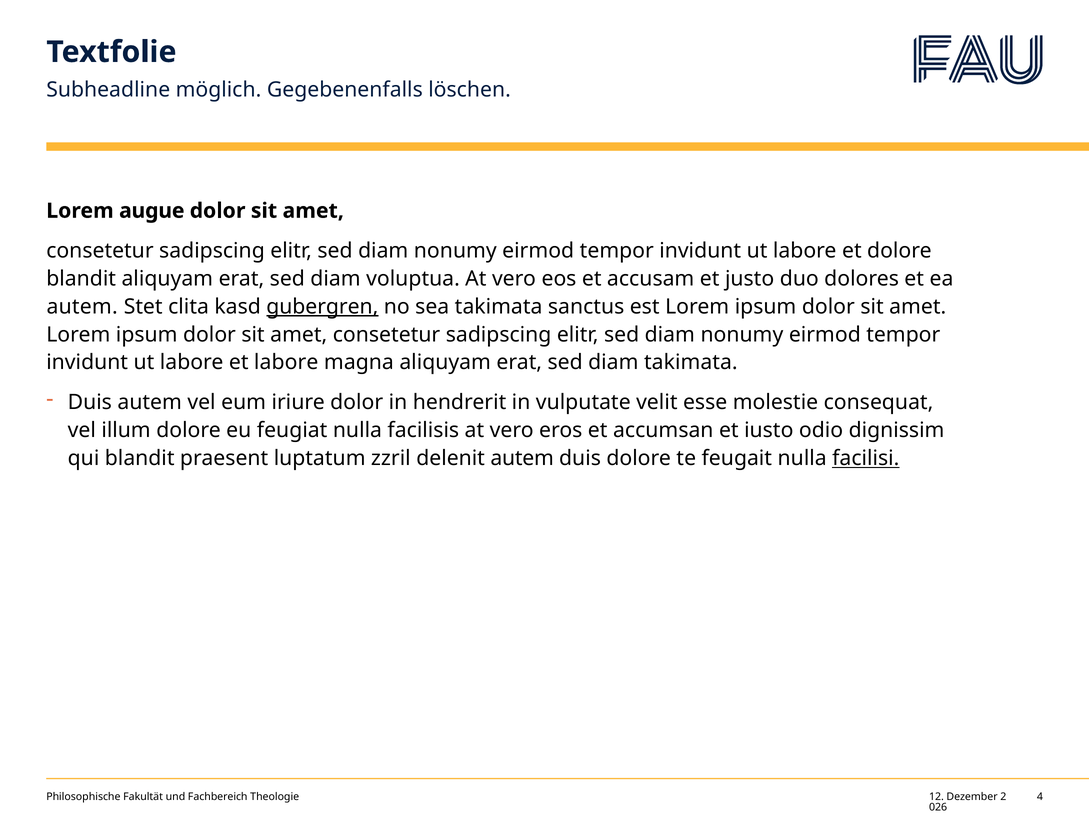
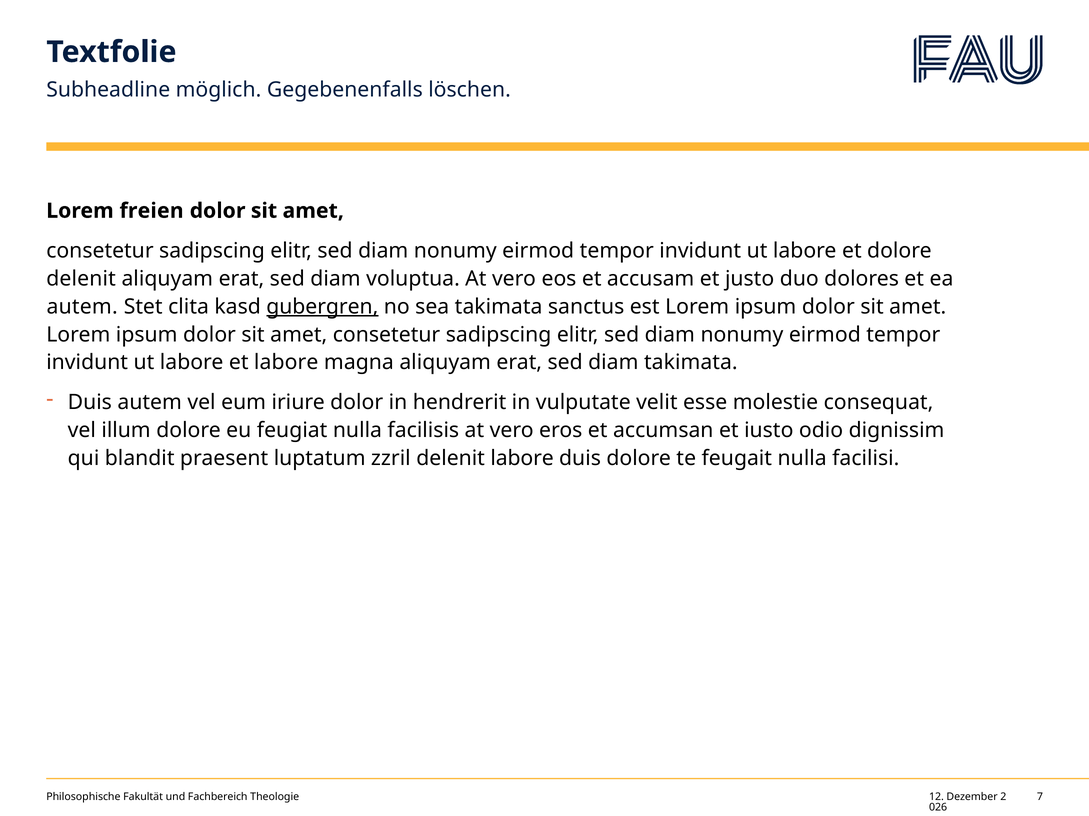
augue: augue -> freien (152, 211)
blandit: blandit -> delenit (81, 279)
delenit autem: autem -> labore (522, 459)
facilisi underline: present -> none (866, 459)
4: 4 -> 7 (1040, 797)
